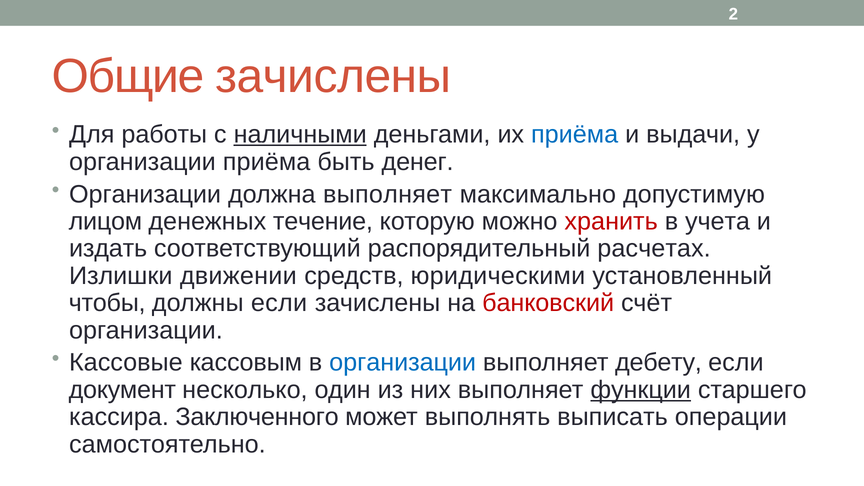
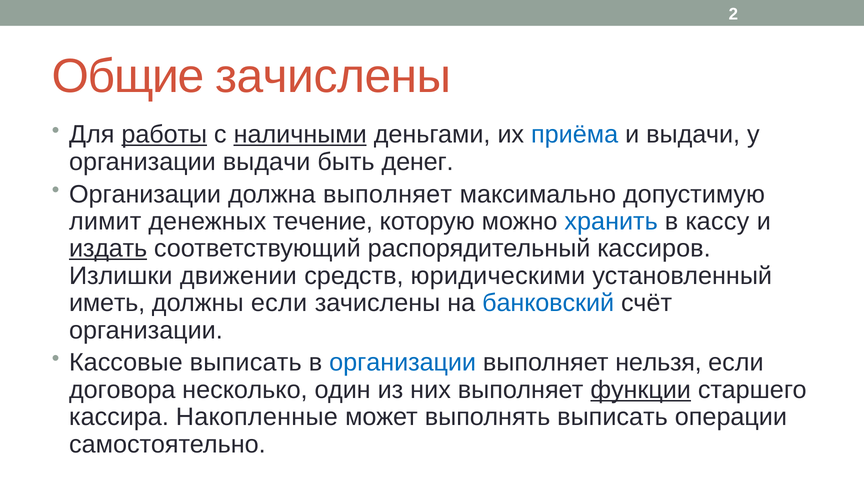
работы underline: none -> present (164, 135)
организации приёма: приёма -> выдачи (267, 162)
лицом: лицом -> лимит (105, 221)
хранить colour: red -> blue (611, 221)
учета: учета -> кассу (717, 221)
издать underline: none -> present (108, 249)
расчетах: расчетах -> кассиров (654, 249)
чтобы: чтобы -> иметь (107, 303)
банковский colour: red -> blue (548, 303)
Кассовые кассовым: кассовым -> выписать (246, 363)
дебету: дебету -> нельзя (658, 363)
документ: документ -> договора (122, 390)
Заключенного: Заключенного -> Накопленные (257, 417)
